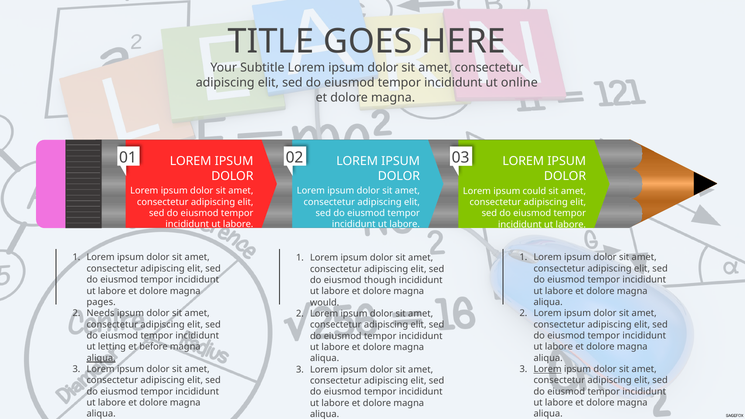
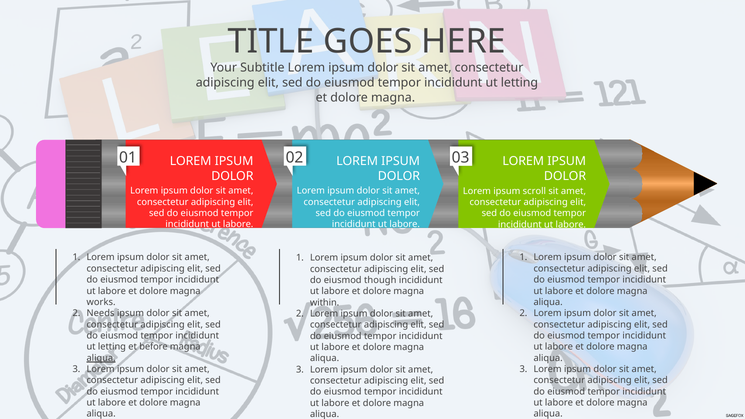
online: online -> letting (519, 83)
could: could -> scroll (534, 191)
pages: pages -> works (101, 302)
would: would -> within (325, 303)
Lorem underline: present -> none (548, 369)
